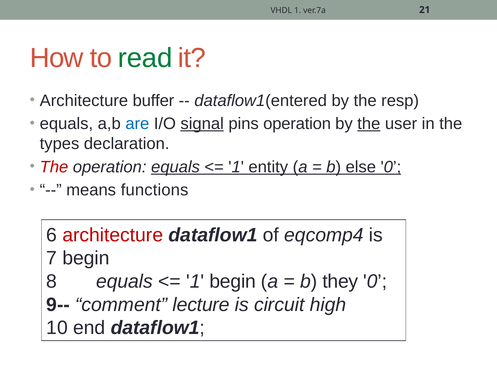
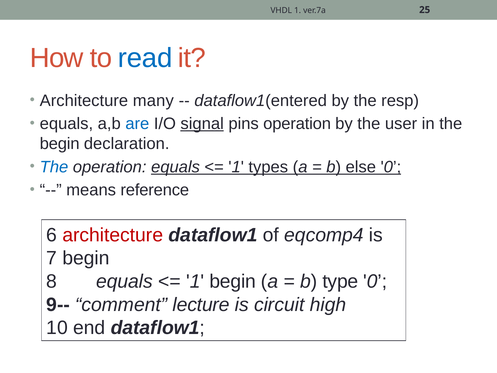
21: 21 -> 25 (425, 10)
read colour: green -> blue (145, 58)
buffer: buffer -> many (153, 101)
the underline: present -> none (369, 124)
types: types -> begin (60, 144)
The colour: red -> blue (54, 167)
entity: entity -> types (268, 167)
functions: functions -> reference (155, 190)
they: they -> type (340, 281)
